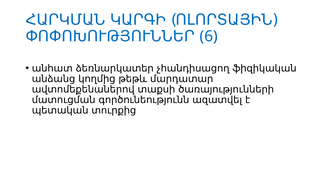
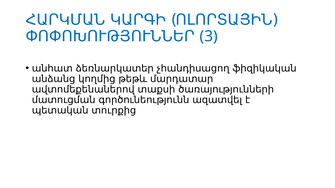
6: 6 -> 3 (209, 36)
